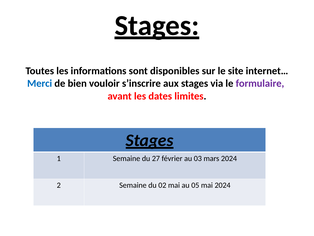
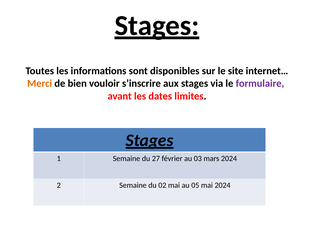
Merci colour: blue -> orange (40, 83)
